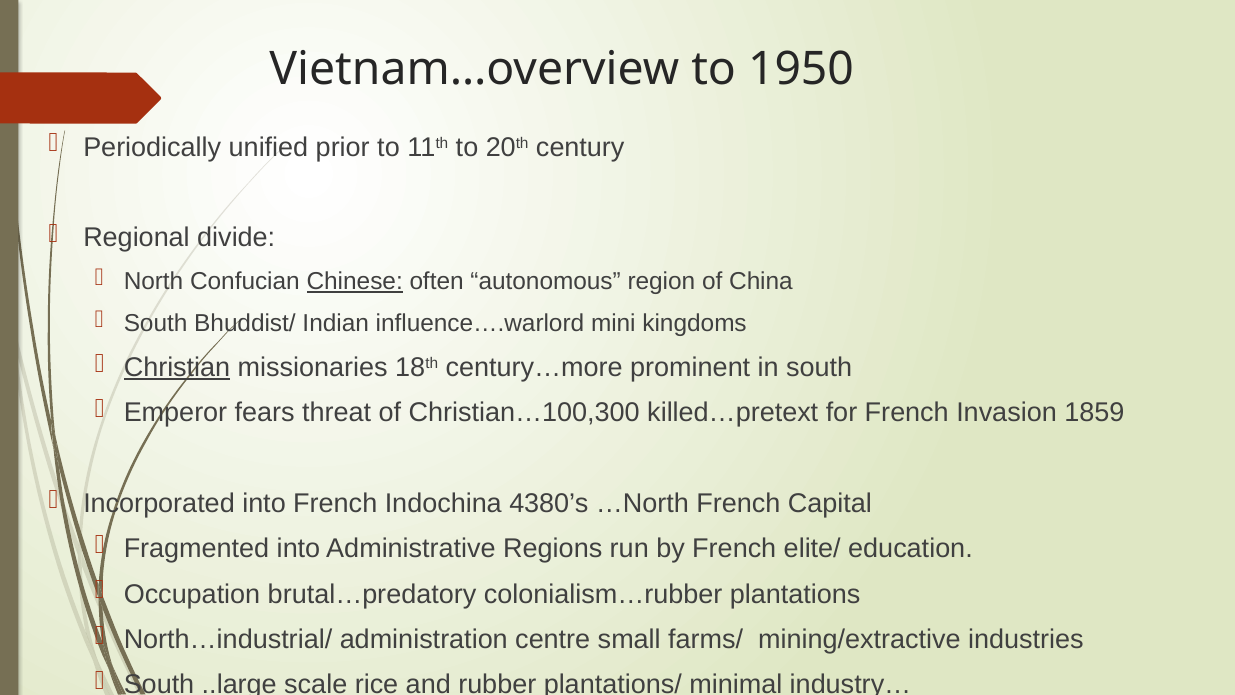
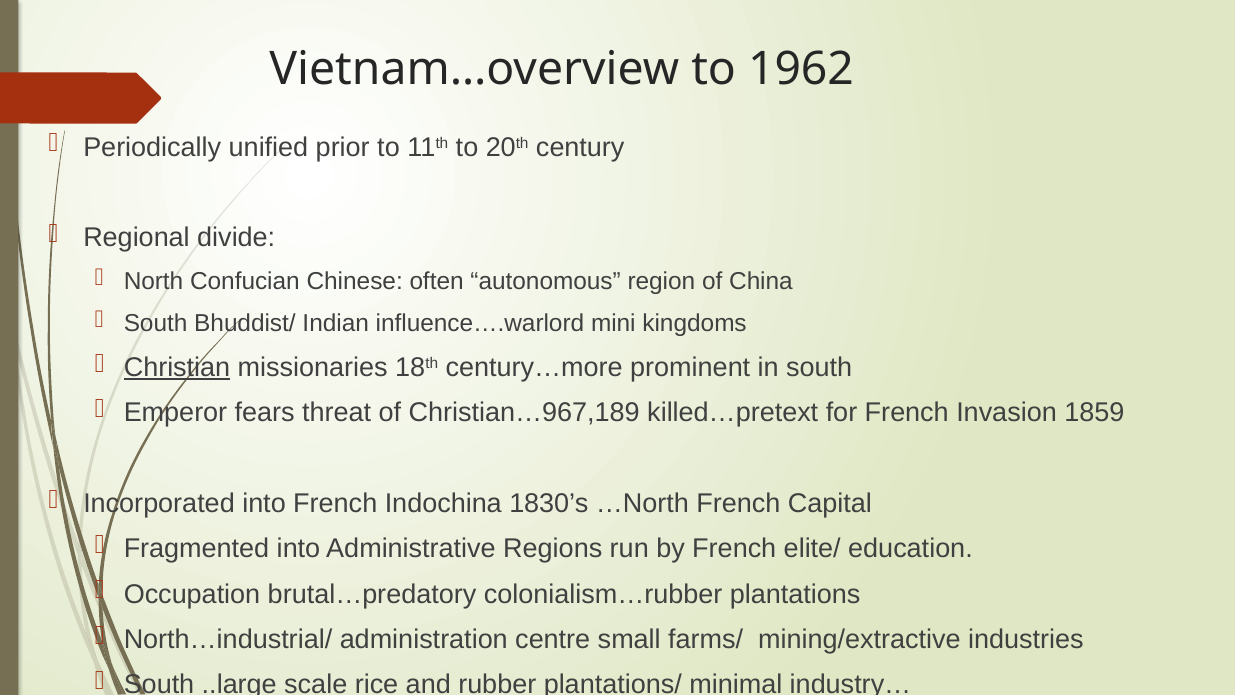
1950: 1950 -> 1962 (801, 69)
Chinese underline: present -> none (355, 281)
Christian…100,300: Christian…100,300 -> Christian…967,189 (524, 413)
4380’s: 4380’s -> 1830’s (549, 503)
